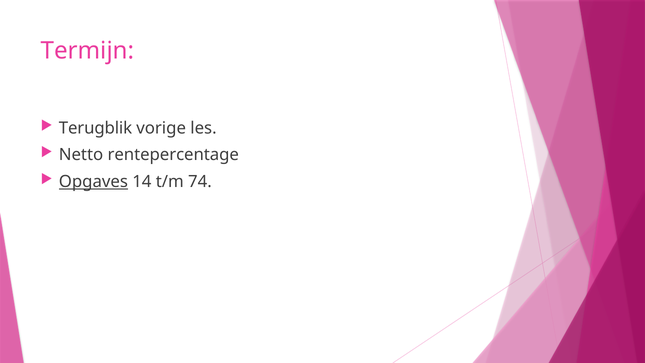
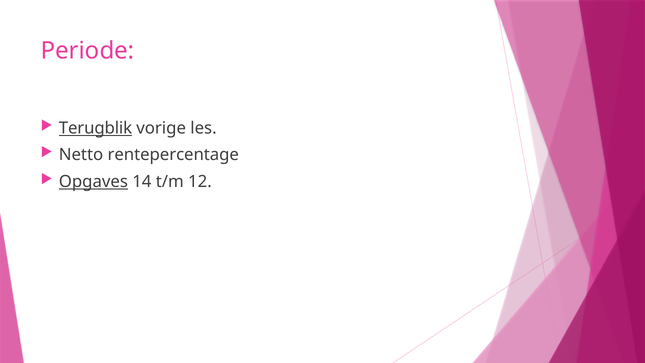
Termijn: Termijn -> Periode (88, 51)
Terugblik underline: none -> present (95, 128)
74: 74 -> 12 (200, 182)
